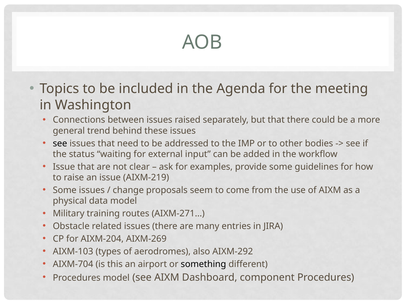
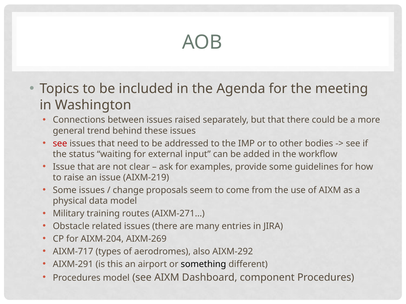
see colour: black -> red (60, 144)
AIXM-103: AIXM-103 -> AIXM-717 (73, 252)
AIXM-704: AIXM-704 -> AIXM-291 (73, 264)
